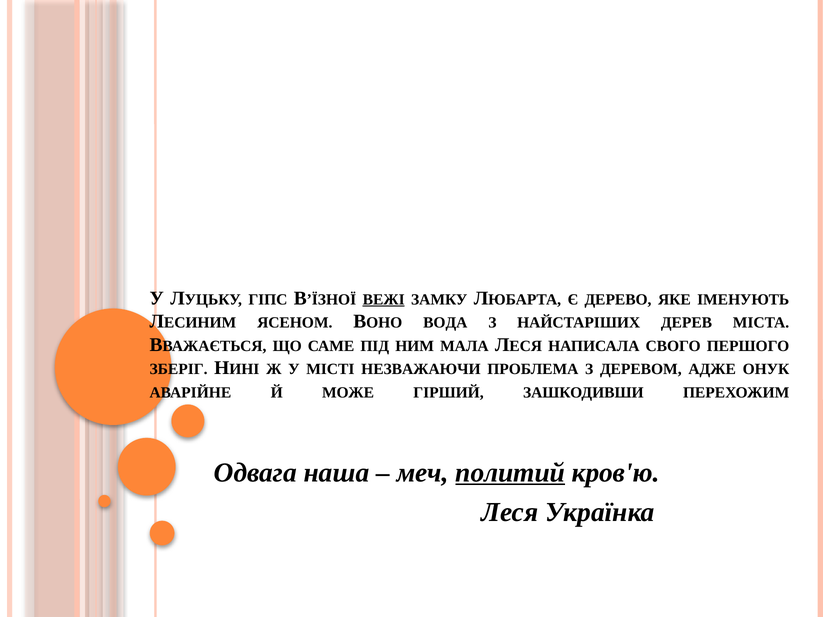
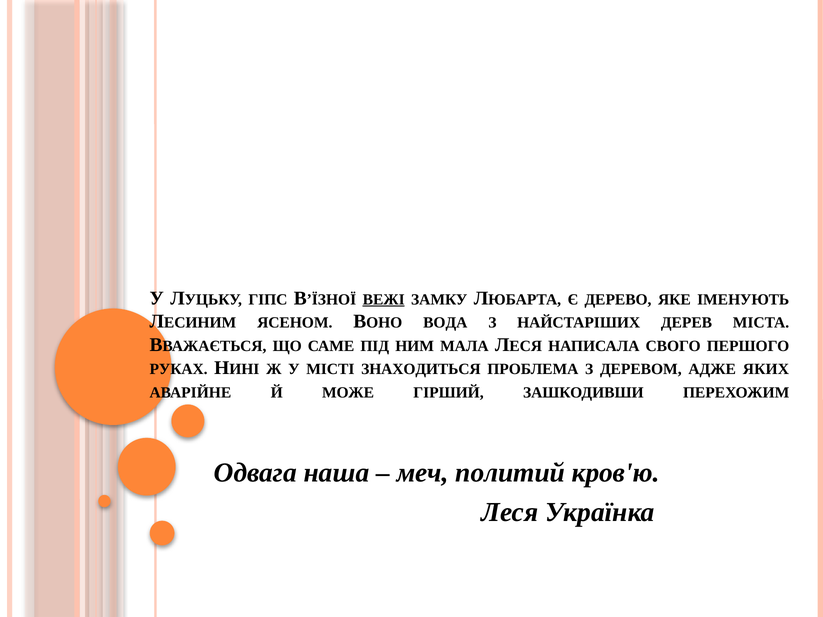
ЗБЕРІГ: ЗБЕРІГ -> РУКАХ (179, 369)
НЕЗВАЖАЮЧИ: НЕЗВАЖАЮЧИ -> ЗНАХОДИТЬСЯ (421, 369)
ОНУК: ОНУК -> ЯКИХ (766, 369)
политий underline: present -> none (510, 473)
